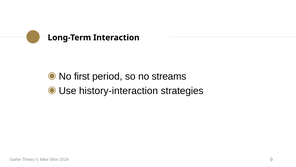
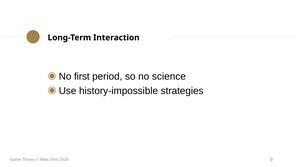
streams: streams -> science (169, 76)
history-interaction: history-interaction -> history-impossible (119, 91)
